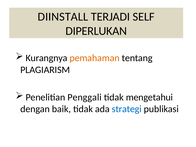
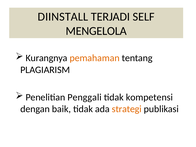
DIPERLUKAN: DIPERLUKAN -> MENGELOLA (96, 31)
mengetahui: mengetahui -> kompetensi (149, 97)
strategi colour: blue -> orange (127, 109)
